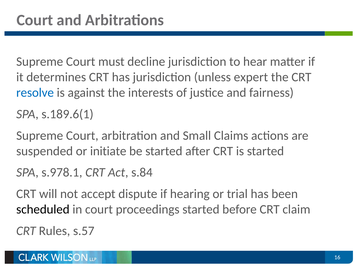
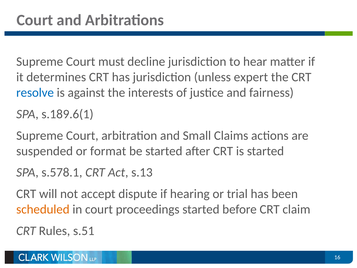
initiate: initiate -> format (108, 151)
s.978.1: s.978.1 -> s.578.1 (62, 172)
s.84: s.84 -> s.13 (142, 172)
scheduled colour: black -> orange (43, 209)
s.57: s.57 -> s.51 (84, 231)
